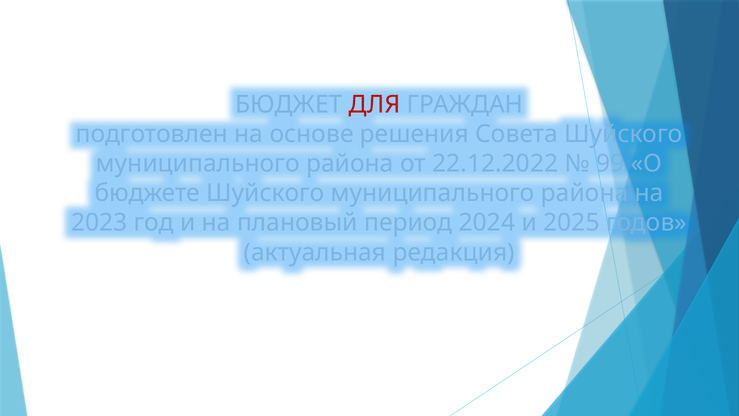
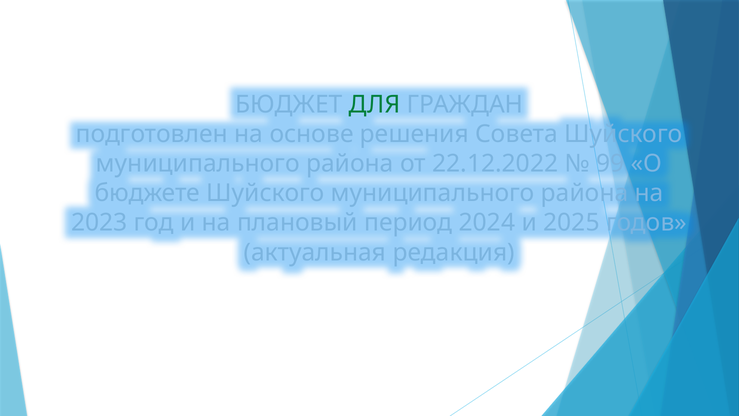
ДЛЯ colour: red -> green (375, 104)
